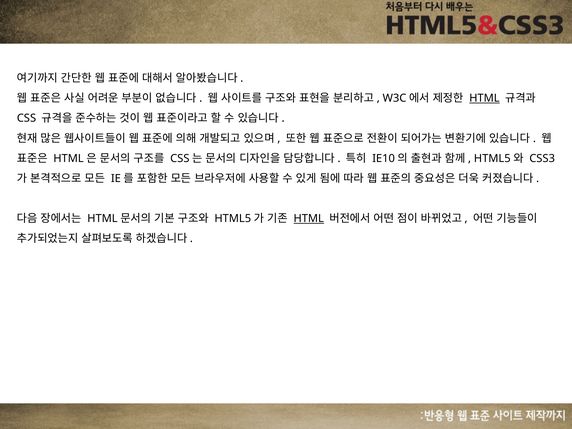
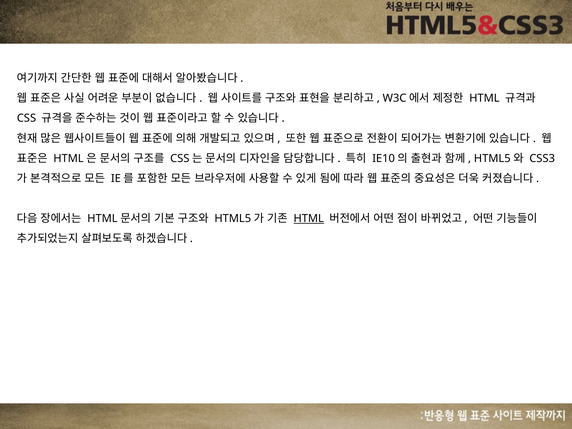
HTML underline: present -> none (484, 98)
